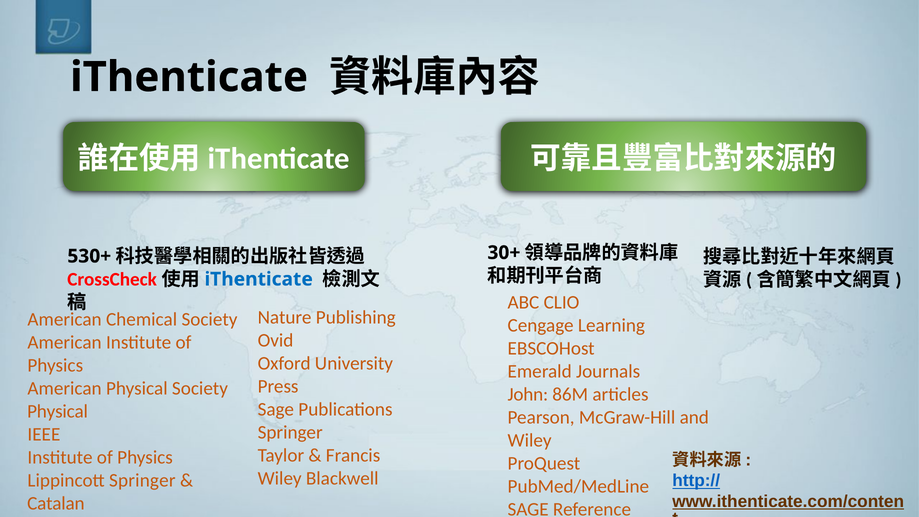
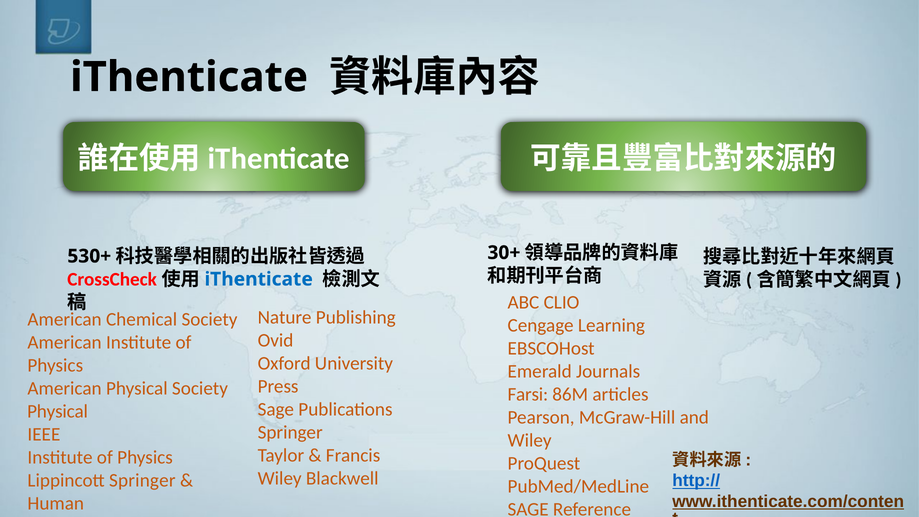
John: John -> Farsi (528, 394)
Catalan: Catalan -> Human (56, 503)
